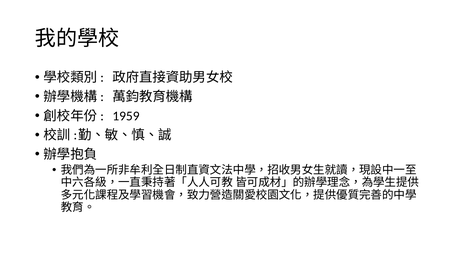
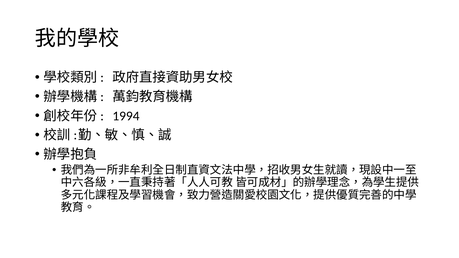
1959: 1959 -> 1994 (126, 116)
